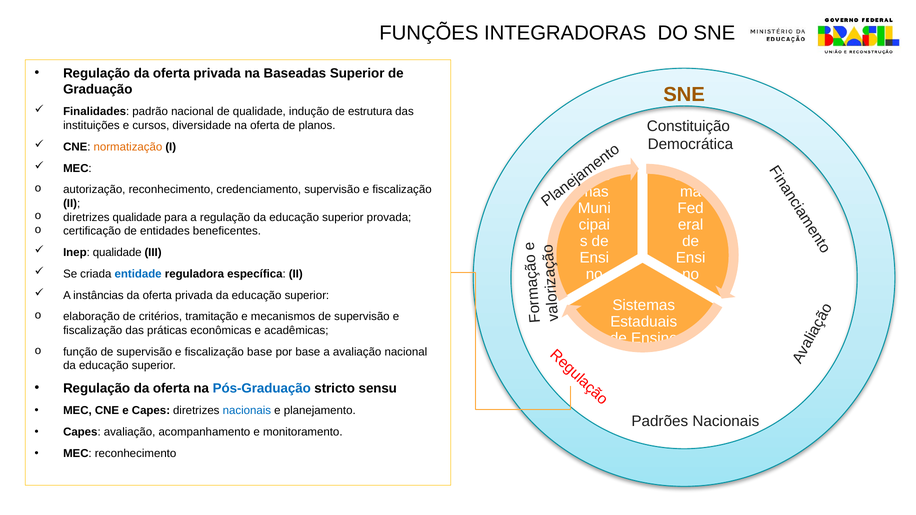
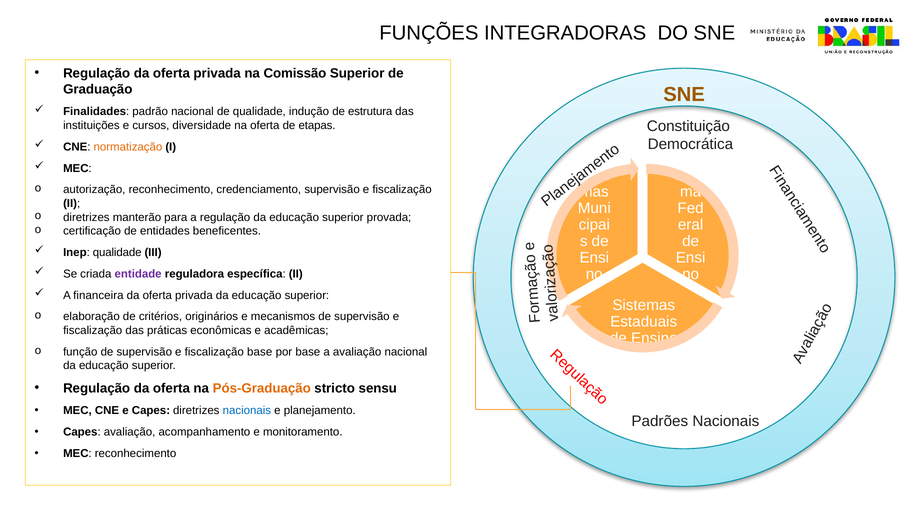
Baseadas: Baseadas -> Comissão (295, 73)
planos: planos -> etapas (317, 126)
diretrizes qualidade: qualidade -> manterão (137, 217)
entidade colour: blue -> purple (138, 274)
instâncias: instâncias -> financeira (98, 295)
tramitação: tramitação -> originários (212, 317)
Pós-Graduação colour: blue -> orange (262, 388)
